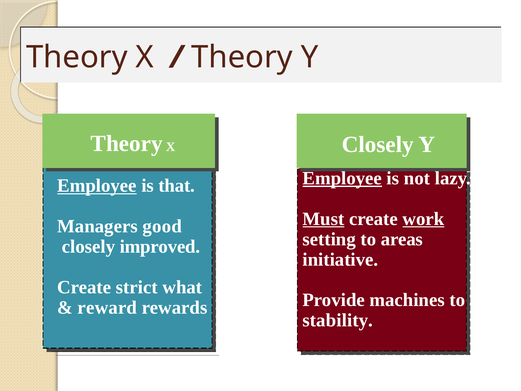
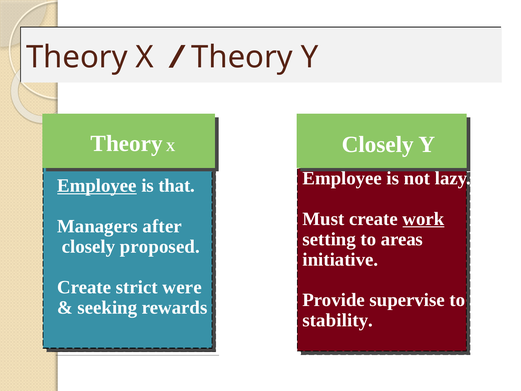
Employee underline: present -> none (342, 178)
Must underline: present -> none (323, 219)
good: good -> after (162, 226)
improved: improved -> proposed (160, 247)
what: what -> were (182, 287)
machines: machines -> supervise (407, 300)
reward: reward -> seeking (107, 308)
